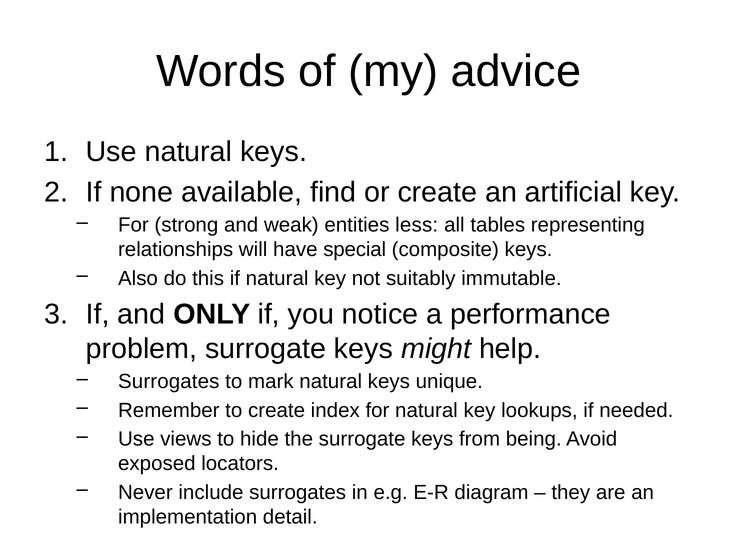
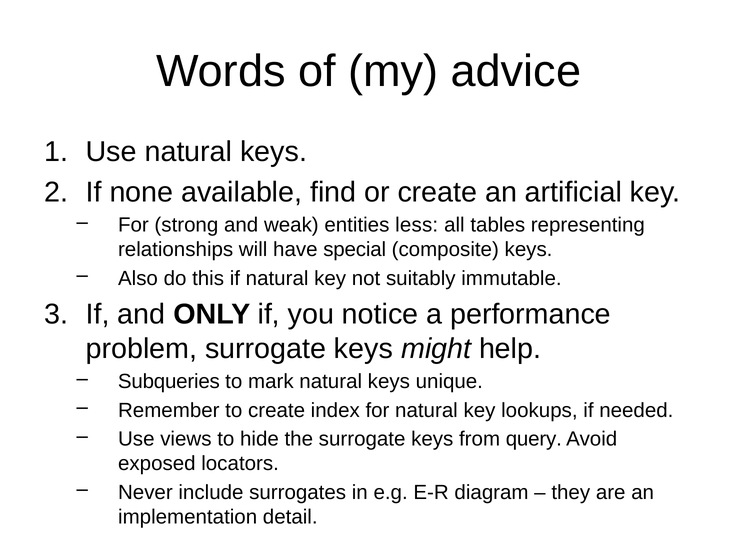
Surrogates: Surrogates -> Subqueries (169, 382)
being: being -> query (534, 439)
